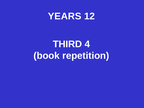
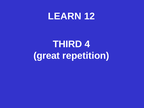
YEARS: YEARS -> LEARN (65, 16)
book: book -> great (47, 56)
